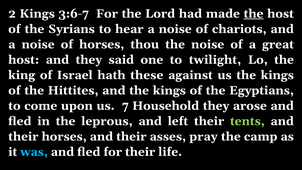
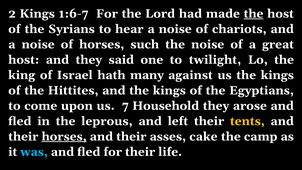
3:6-7: 3:6-7 -> 1:6-7 (73, 14)
thou: thou -> such (145, 44)
these: these -> many (147, 75)
tents colour: light green -> yellow (247, 121)
horses underline: none -> present (64, 136)
pray: pray -> cake (203, 136)
